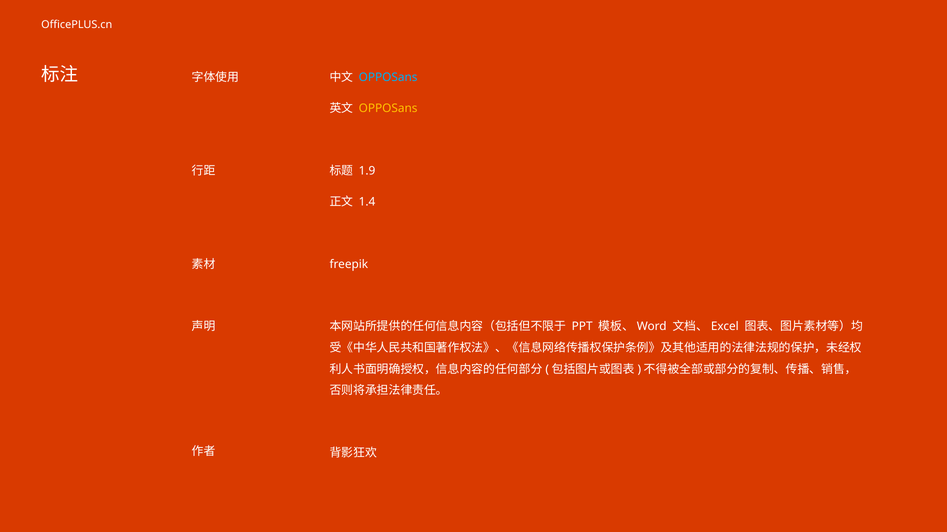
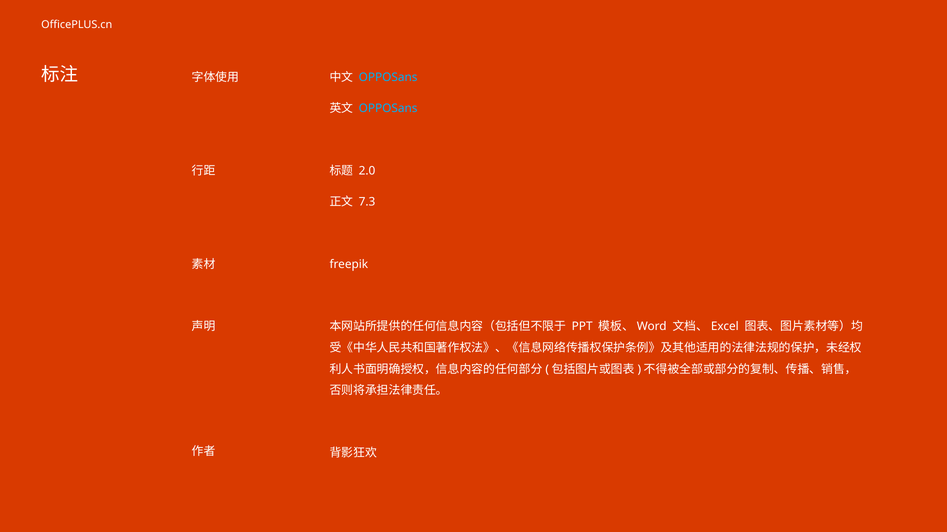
OPPOSans colour: yellow -> light blue (388, 109)
1.9: 1.9 -> 2.0 (367, 171)
1.4: 1.4 -> 7.3 (367, 202)
